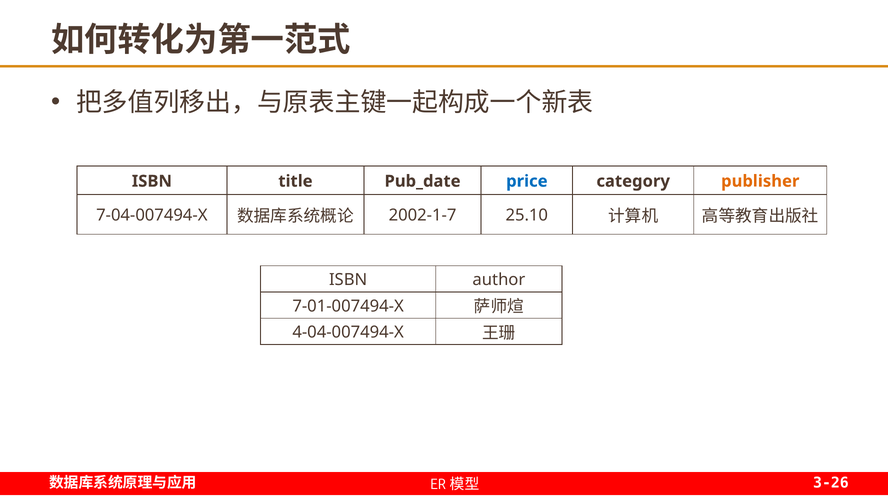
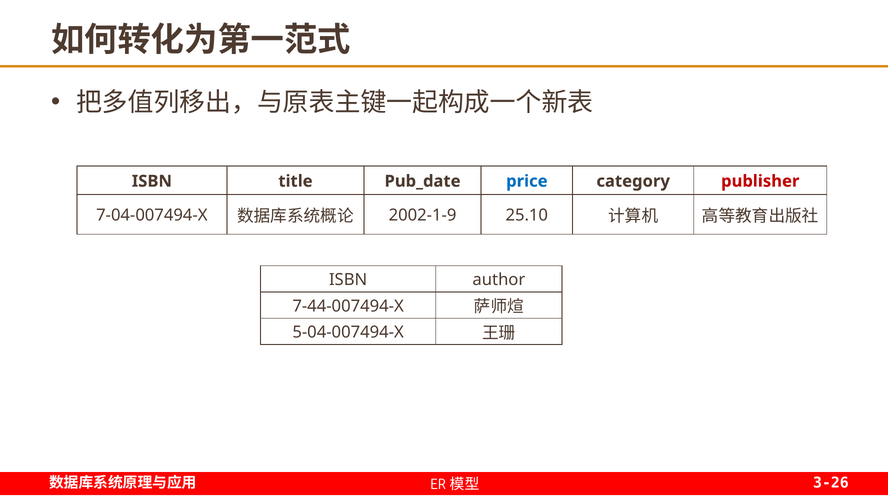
publisher colour: orange -> red (760, 181)
2002-1-7: 2002-1-7 -> 2002-1-9 (423, 215)
7-01-007494-X: 7-01-007494-X -> 7-44-007494-X (348, 306)
4-04-007494-X: 4-04-007494-X -> 5-04-007494-X (348, 332)
